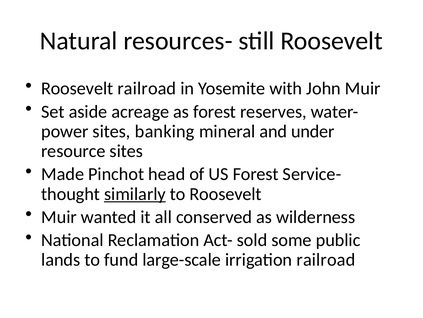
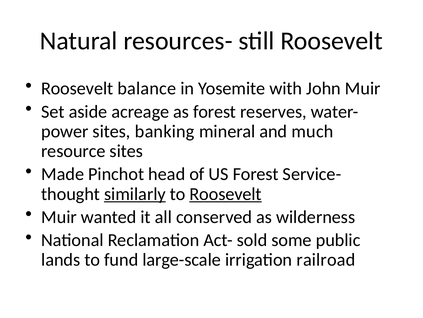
Roosevelt railroad: railroad -> balance (147, 88)
under: under -> much (313, 131)
Roosevelt underline: none -> present (226, 194)
